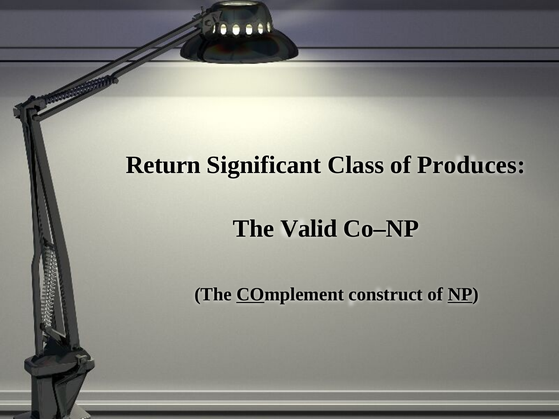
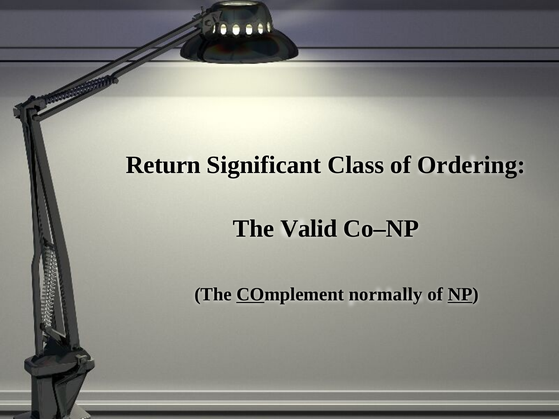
Produces: Produces -> Ordering (471, 165)
construct: construct -> normally (386, 294)
